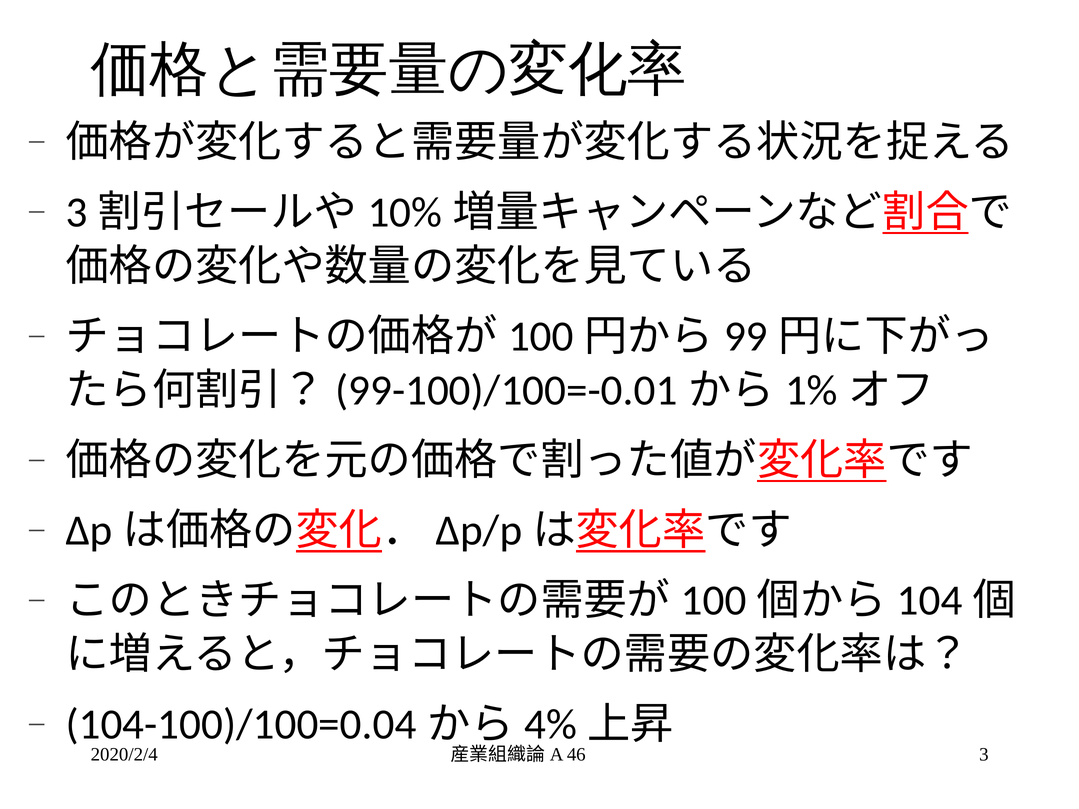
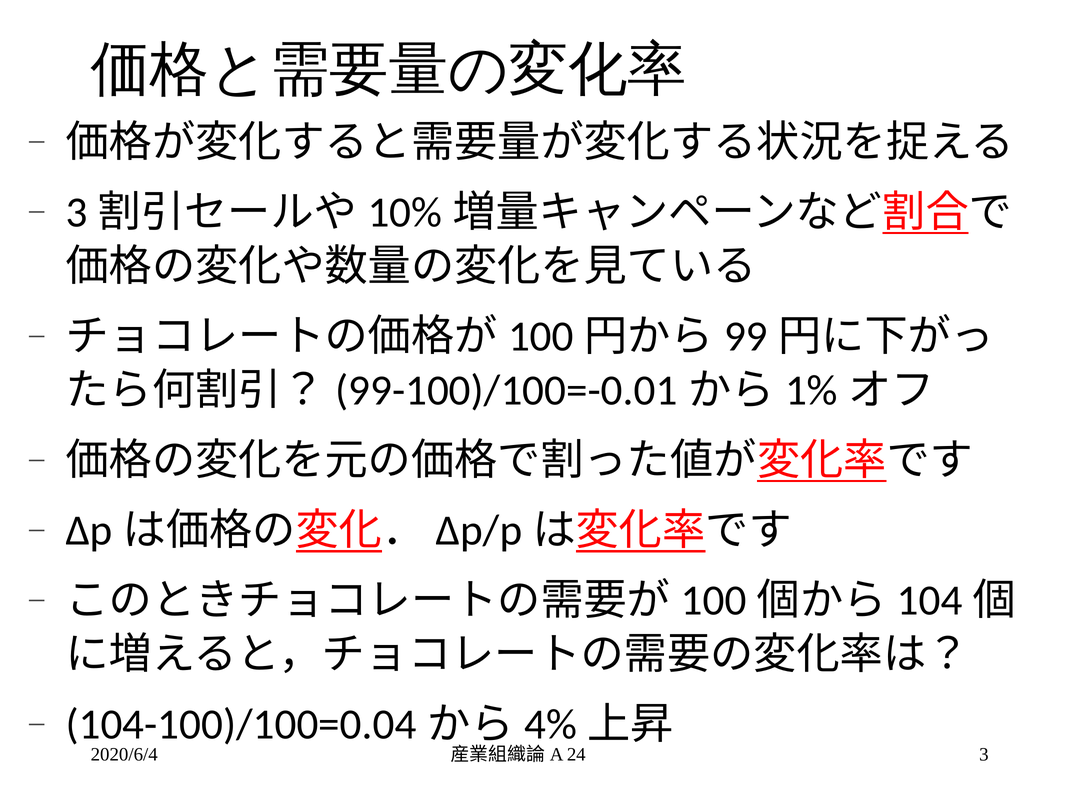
2020/2/4: 2020/2/4 -> 2020/6/4 (124, 755)
46: 46 -> 24 (576, 755)
